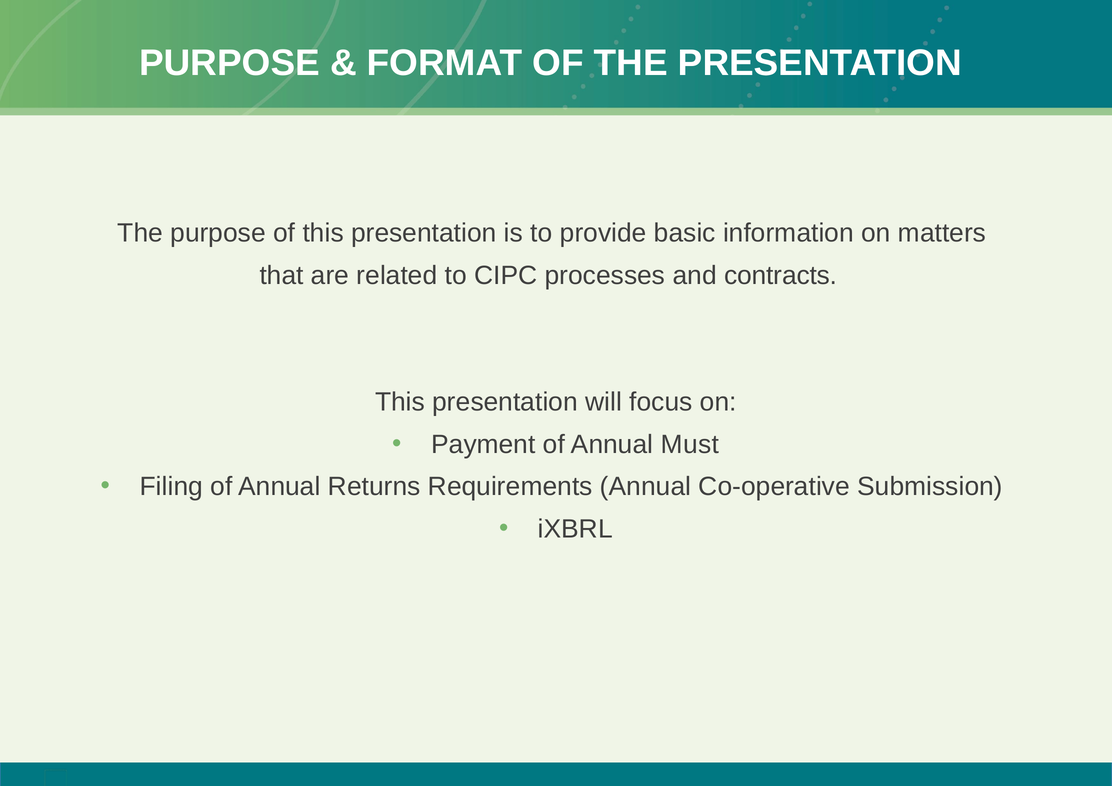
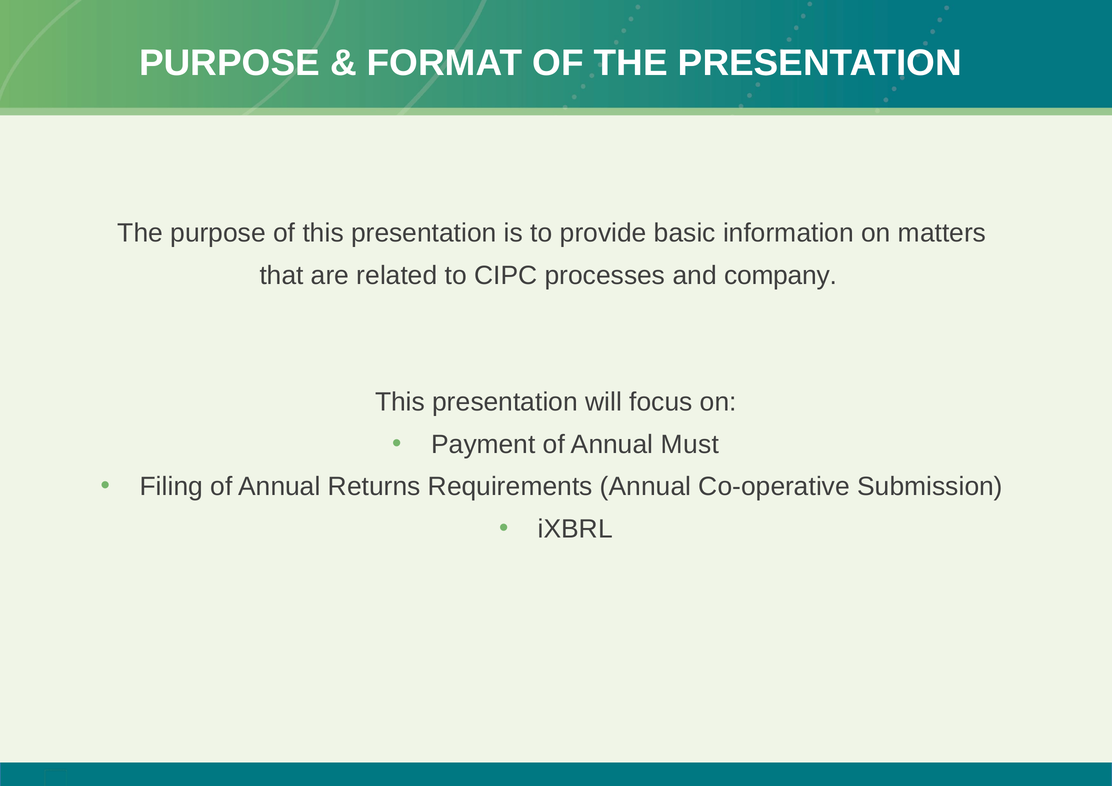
contracts: contracts -> company (781, 276)
